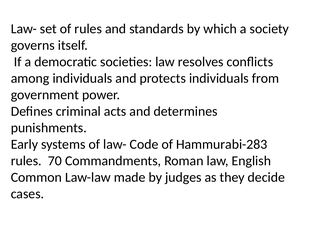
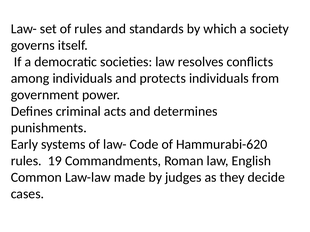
Hammurabi-283: Hammurabi-283 -> Hammurabi-620 (222, 145)
70: 70 -> 19 (55, 161)
